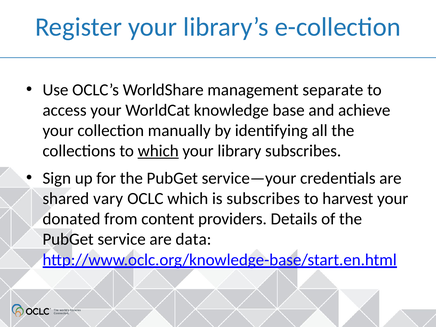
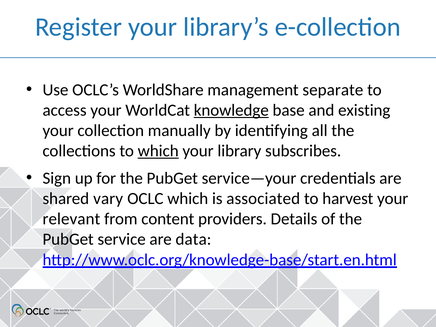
knowledge underline: none -> present (231, 110)
achieve: achieve -> existing (364, 110)
is subscribes: subscribes -> associated (263, 199)
donated: donated -> relevant (71, 219)
